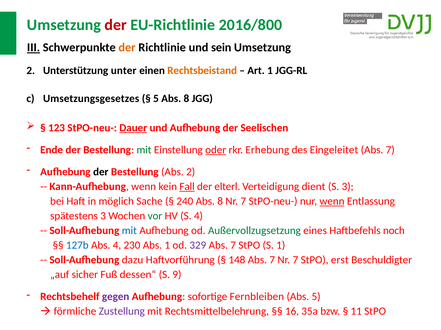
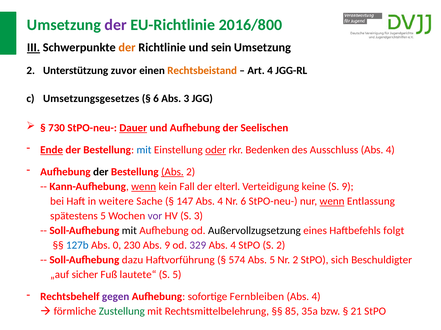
der colour: red -> purple (116, 25)
unter: unter -> zuvor (124, 71)
Art 1: 1 -> 4 (270, 71)
5: 5 -> 6 (156, 99)
8: 8 -> 3 (186, 99)
123: 123 -> 730 (57, 128)
Ende underline: none -> present (52, 150)
mit colour: green -> blue (144, 150)
Erhebung: Erhebung -> Bedenken (267, 150)
Eingeleitet: Eingeleitet -> Ausschluss (334, 150)
7: 7 -> 4 (390, 150)
Abs underline: none -> present (172, 172)
wenn underline: none -> present (144, 187)
Fall underline: present -> none (187, 187)
dient: dient -> keine (314, 187)
S 3: 3 -> 9 (348, 187)
möglich: möglich -> weitere (116, 202)
240: 240 -> 147 (185, 202)
8: 8 -> 4 (220, 202)
7: 7 -> 6 (243, 202)
spätestens 3: 3 -> 5 (103, 216)
vor colour: green -> purple (155, 216)
S 4: 4 -> 3 (198, 216)
mit colour: blue -> black (129, 231)
Außervollzugsetzung colour: green -> black (254, 231)
noch: noch -> folgt (394, 231)
Abs 4: 4 -> 0 (117, 246)
Abs 1: 1 -> 9 (167, 246)
7: 7 -> 4 (233, 246)
S 1: 1 -> 2 (281, 246)
148: 148 -> 574 (237, 260)
7: 7 -> 5 (272, 260)
7: 7 -> 2 (295, 260)
erst: erst -> sich (340, 260)
dessen“: dessen“ -> lautete“ (138, 275)
S 9: 9 -> 5 (177, 275)
5: 5 -> 4 (316, 297)
Zustellung colour: purple -> green (122, 312)
16: 16 -> 85 (292, 312)
11: 11 -> 21 (356, 312)
